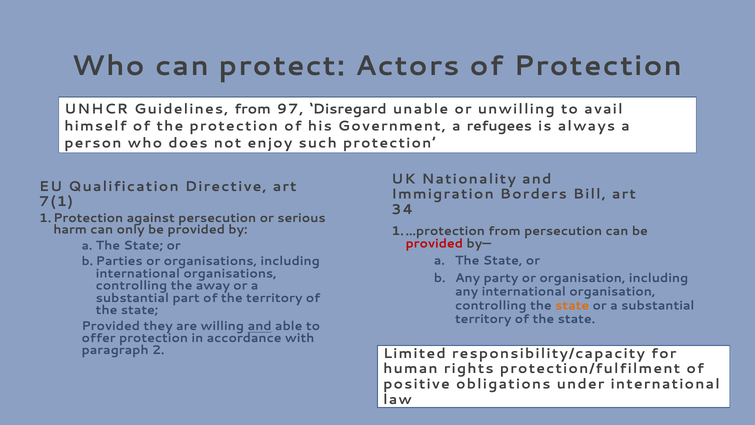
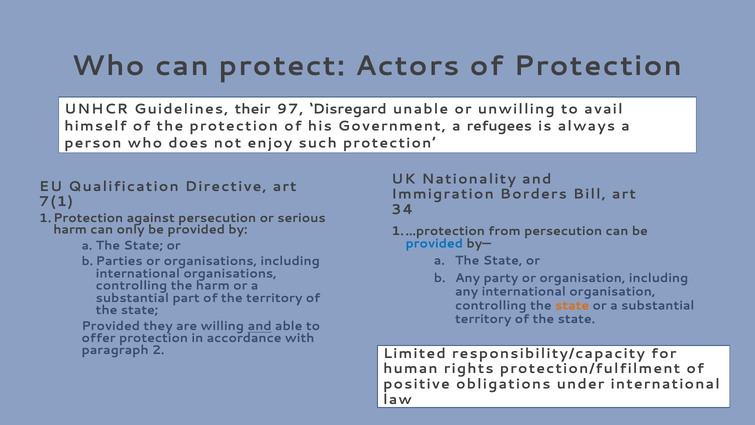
Guidelines from: from -> their (253, 109)
provided colour: red -> blue (434, 243)
the away: away -> harm (213, 285)
